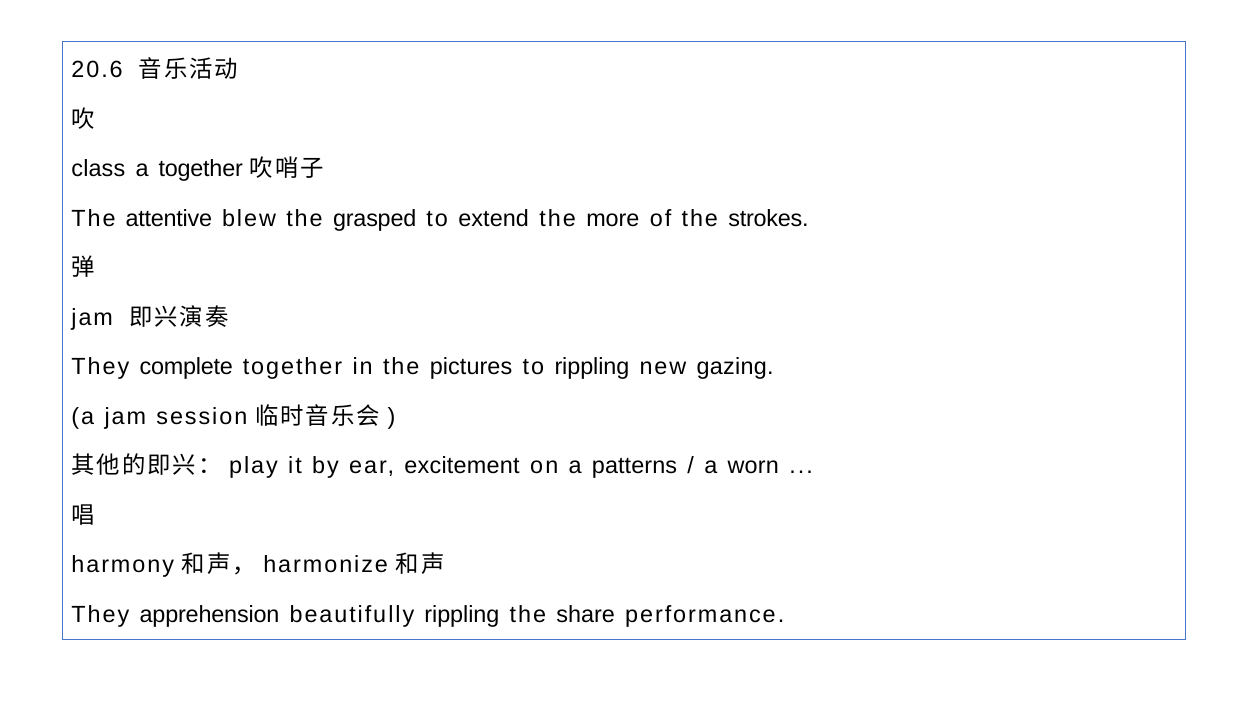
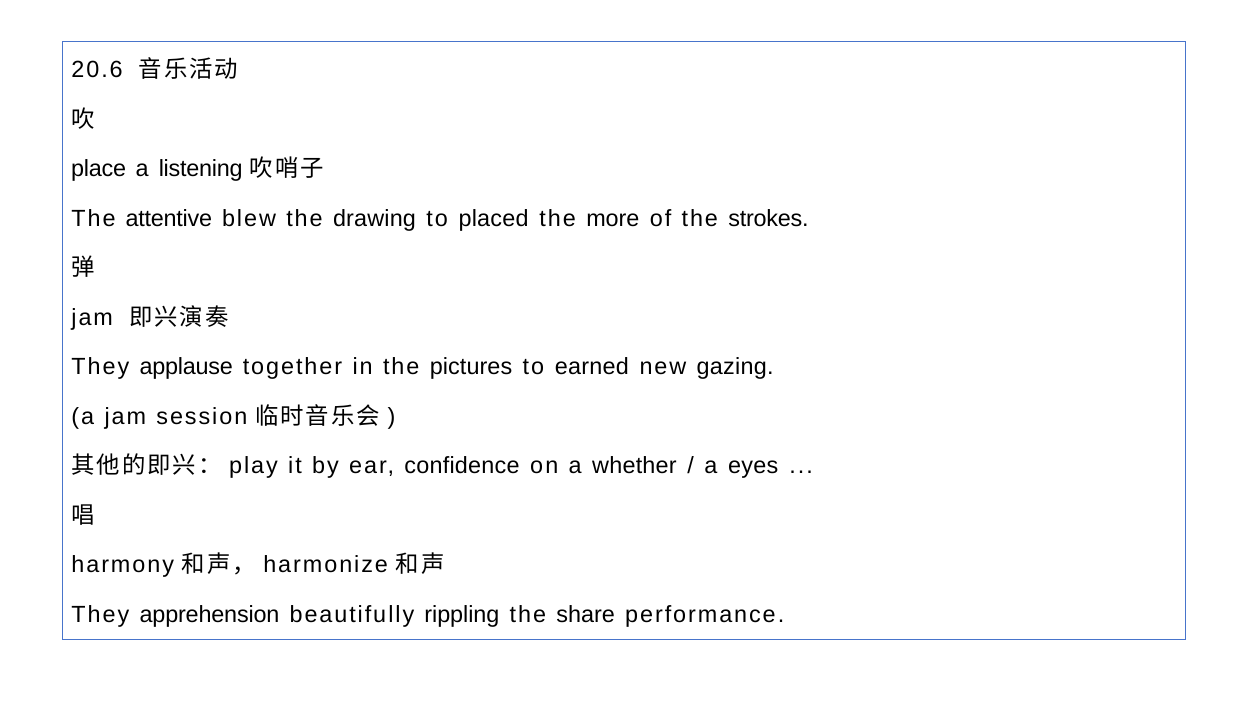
class: class -> place (99, 169)
a together: together -> listening (201, 169)
grasped: grasped -> drawing (375, 219)
extend: extend -> placed (494, 219)
complete: complete -> applause (186, 367)
to rippling: rippling -> earned (592, 367)
excitement: excitement -> confidence (462, 466)
patterns: patterns -> whether (634, 466)
worn: worn -> eyes (753, 466)
